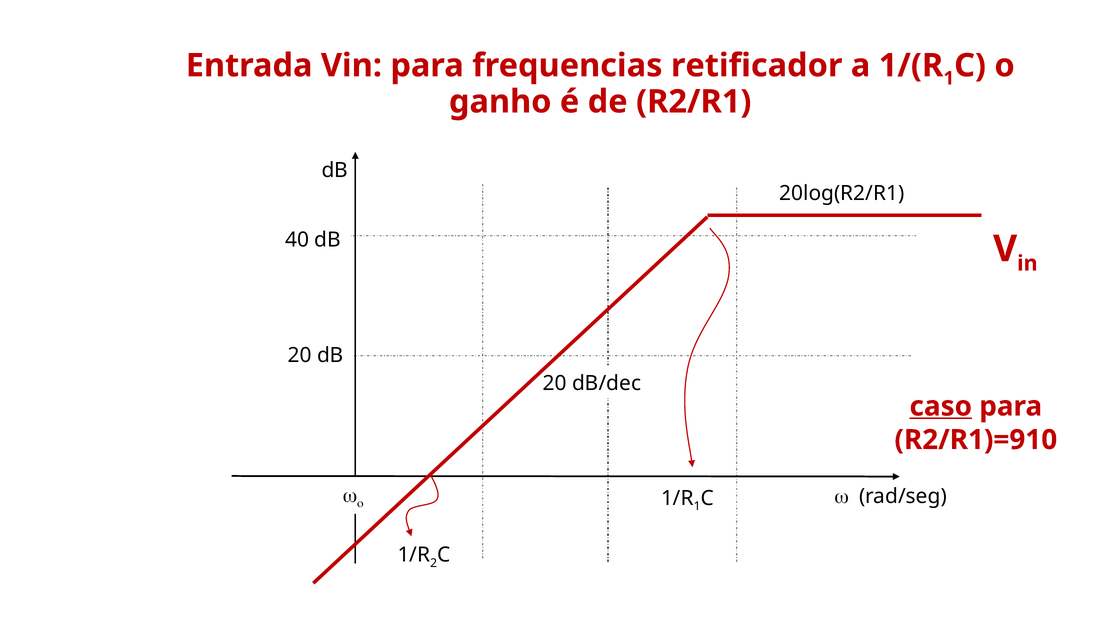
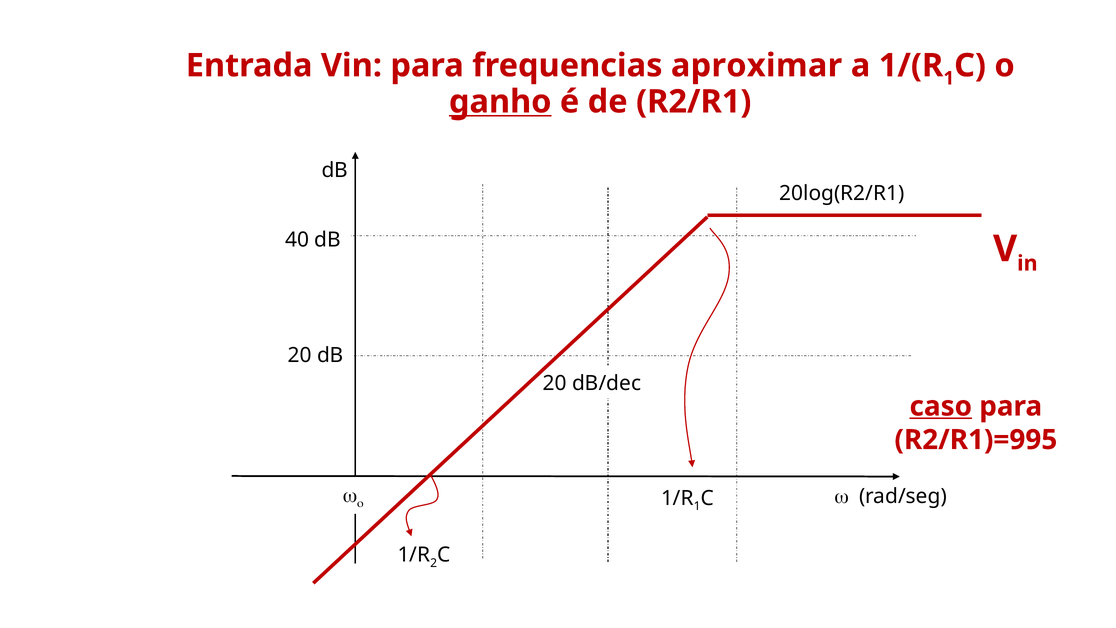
retificador: retificador -> aproximar (757, 66)
ganho underline: none -> present (500, 102)
R2/R1)=910: R2/R1)=910 -> R2/R1)=995 (976, 440)
